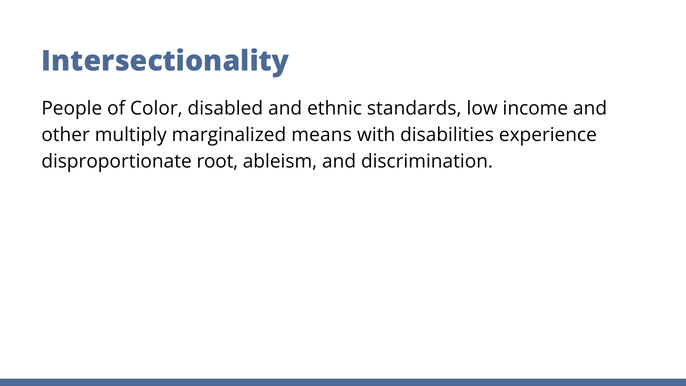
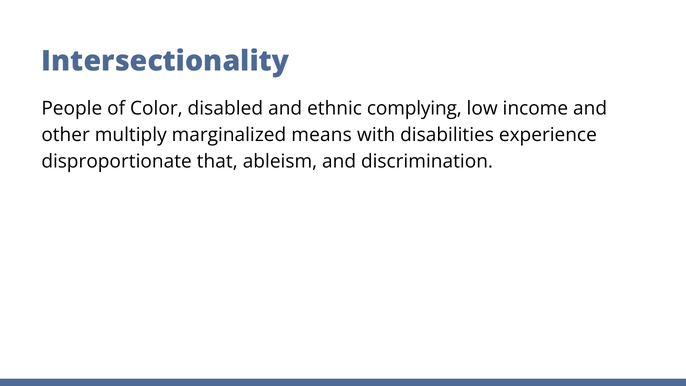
standards: standards -> complying (414, 109)
root: root -> that (217, 161)
